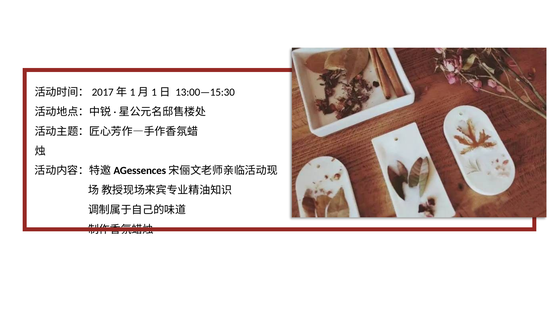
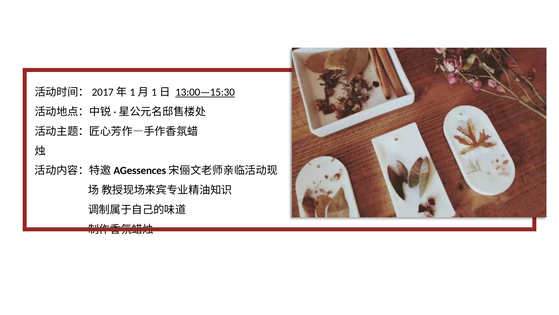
13:00—15:30 underline: none -> present (205, 92)
